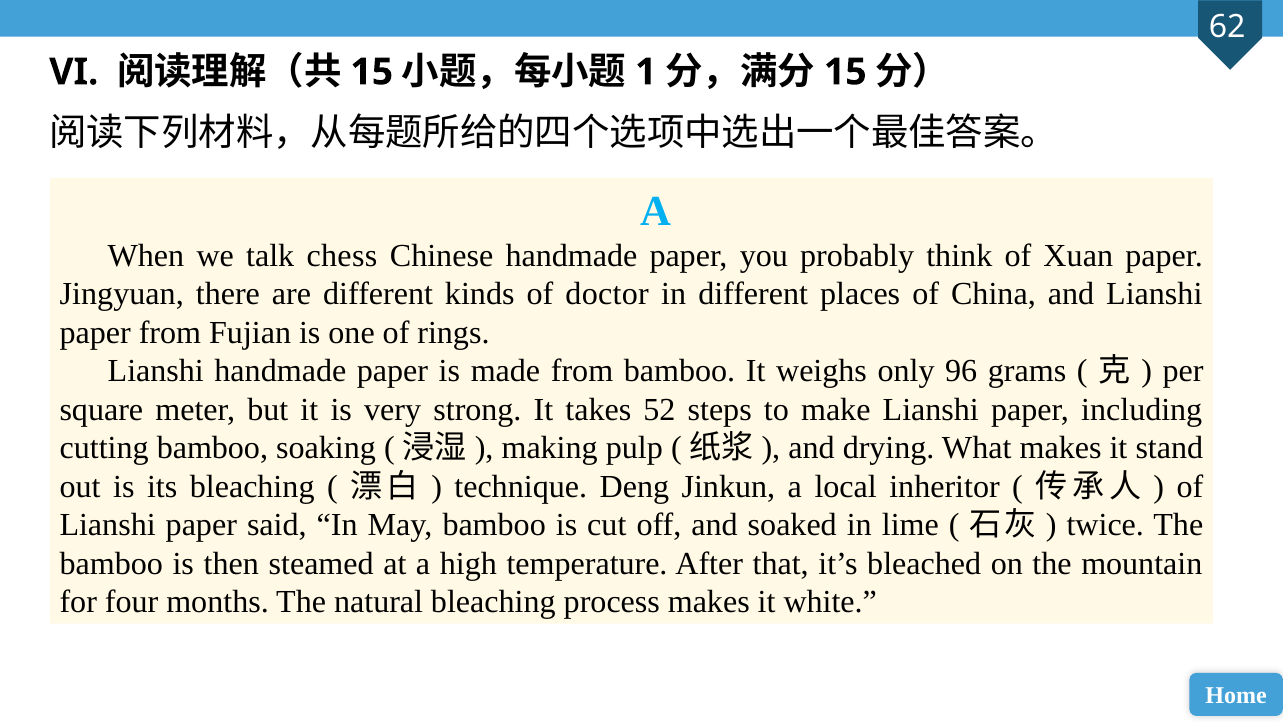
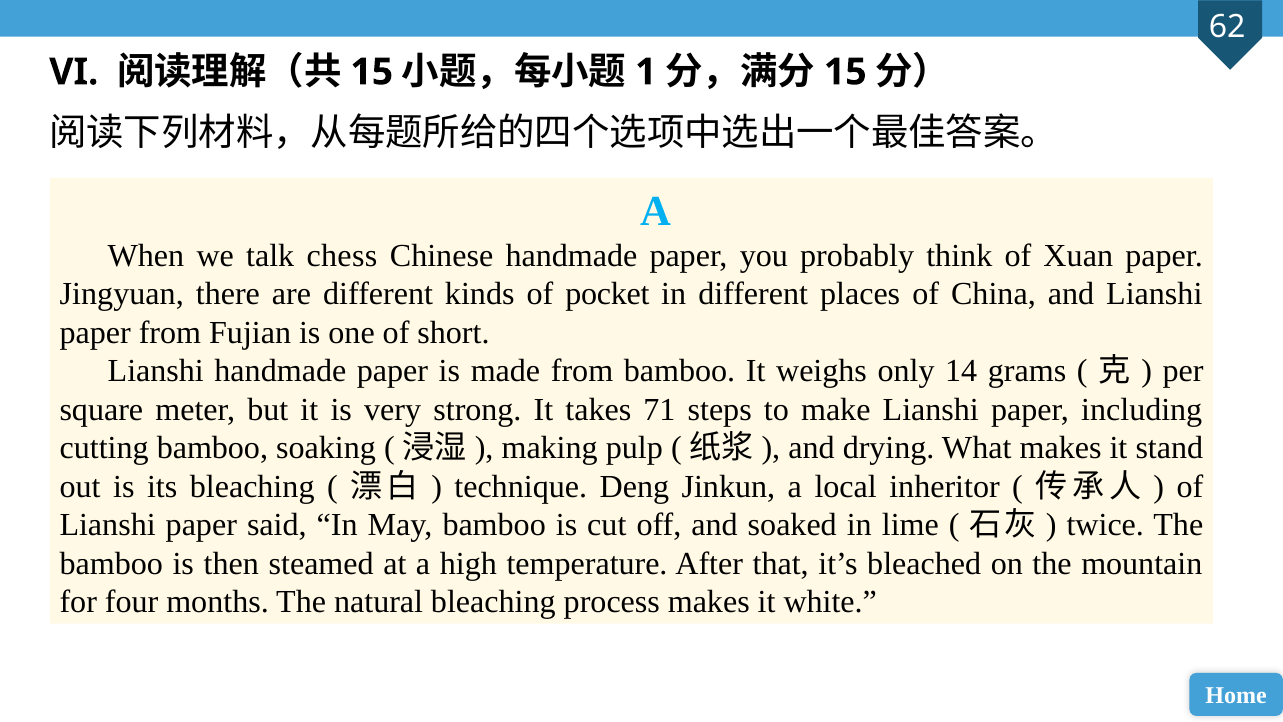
doctor: doctor -> pocket (607, 294)
rings: rings -> short (453, 332)
96: 96 -> 14 (961, 371)
52: 52 -> 71 (659, 409)
